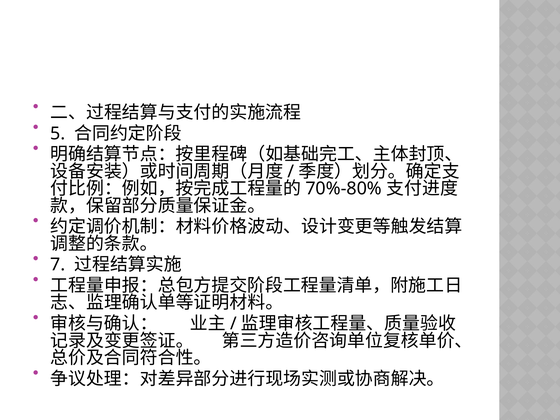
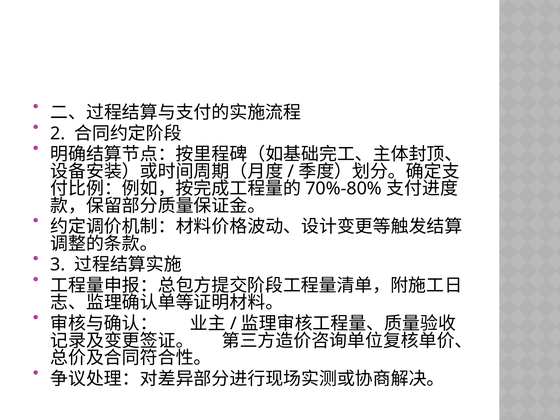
5: 5 -> 2 (58, 133)
7: 7 -> 3 (58, 265)
